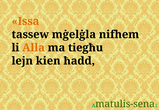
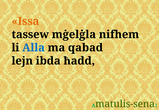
Alla colour: orange -> blue (34, 48)
tiegħu: tiegħu -> qabad (85, 48)
kien: kien -> ibda (48, 61)
